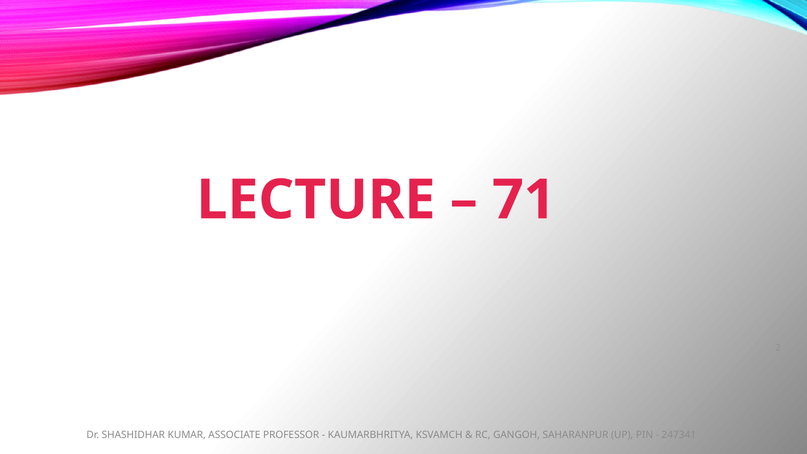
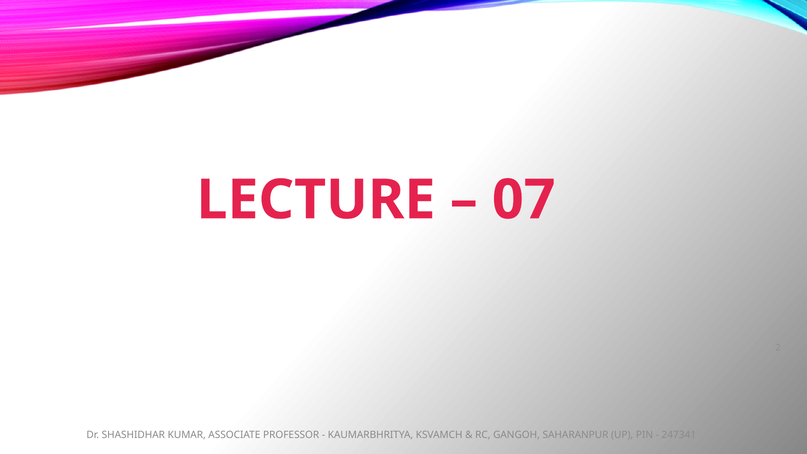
71: 71 -> 07 (524, 200)
